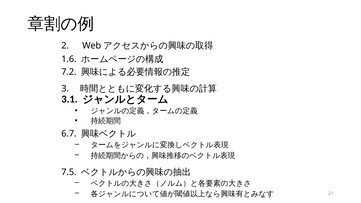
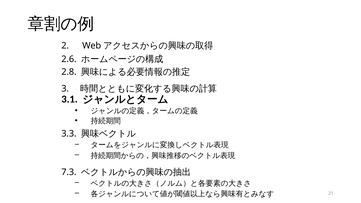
1.6: 1.6 -> 2.6 (69, 59)
7.2: 7.2 -> 2.8 (69, 72)
6.7: 6.7 -> 3.3 (69, 134)
7.5: 7.5 -> 7.3 (69, 172)
